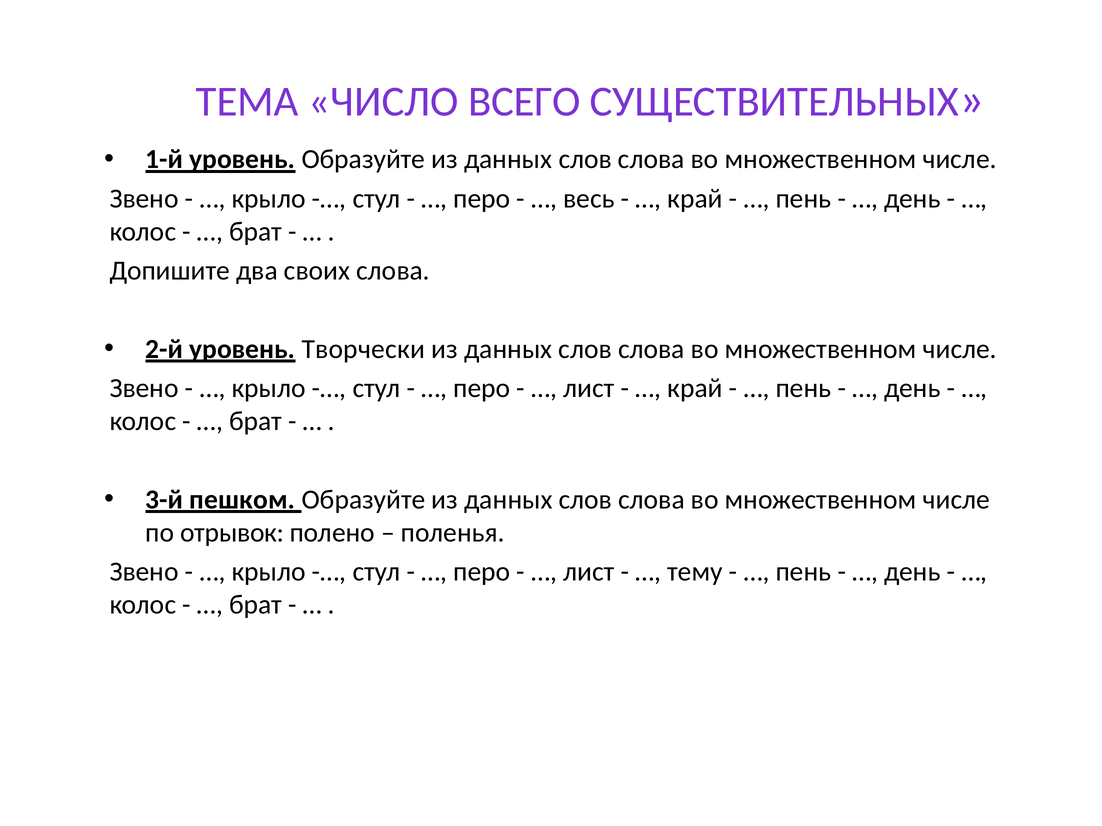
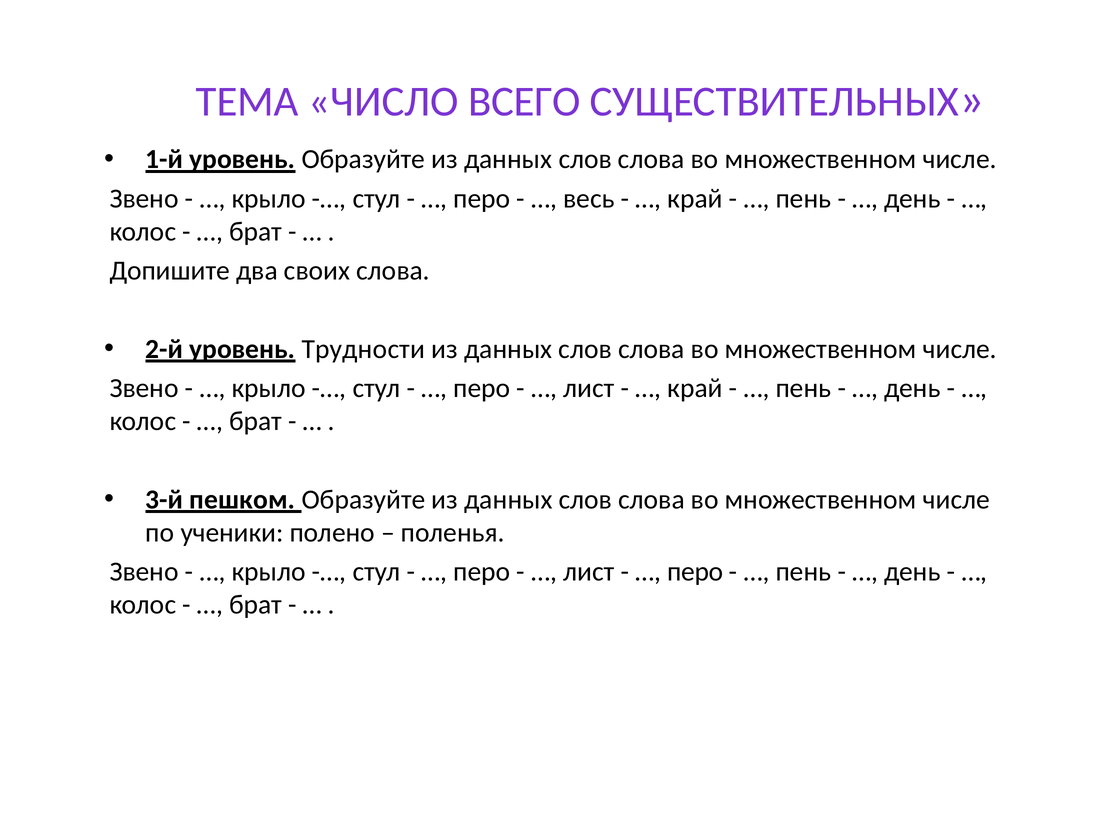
Творчески: Творчески -> Трудности (363, 349)
отрывок: отрывок -> ученики (232, 533)
тему: тему -> перо (695, 572)
